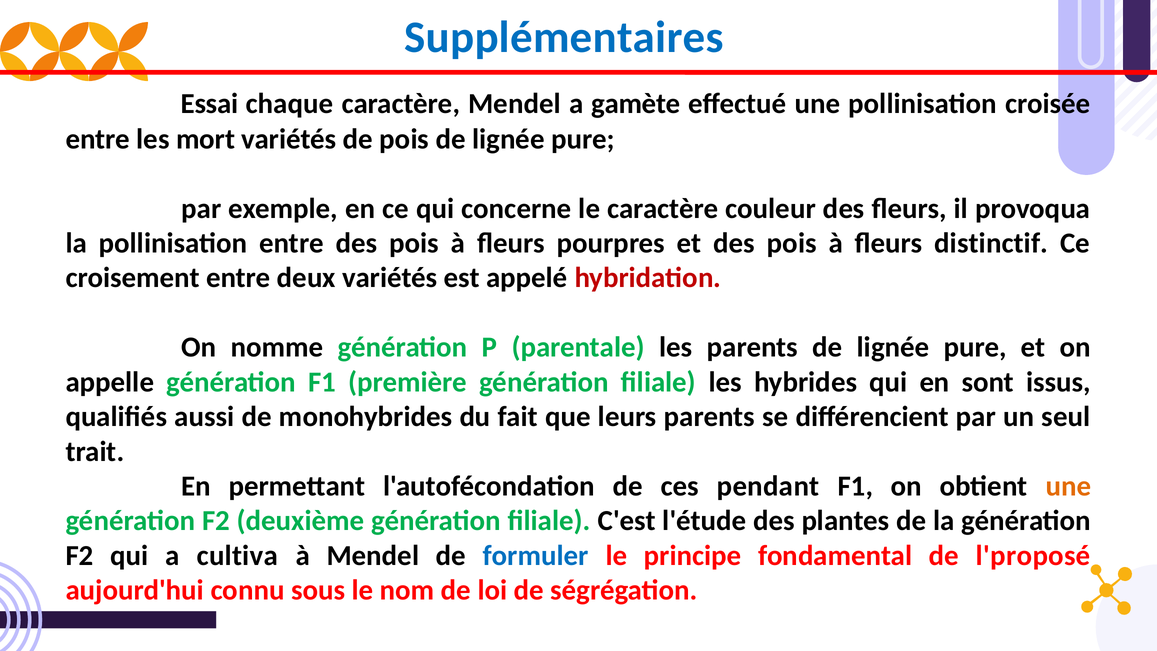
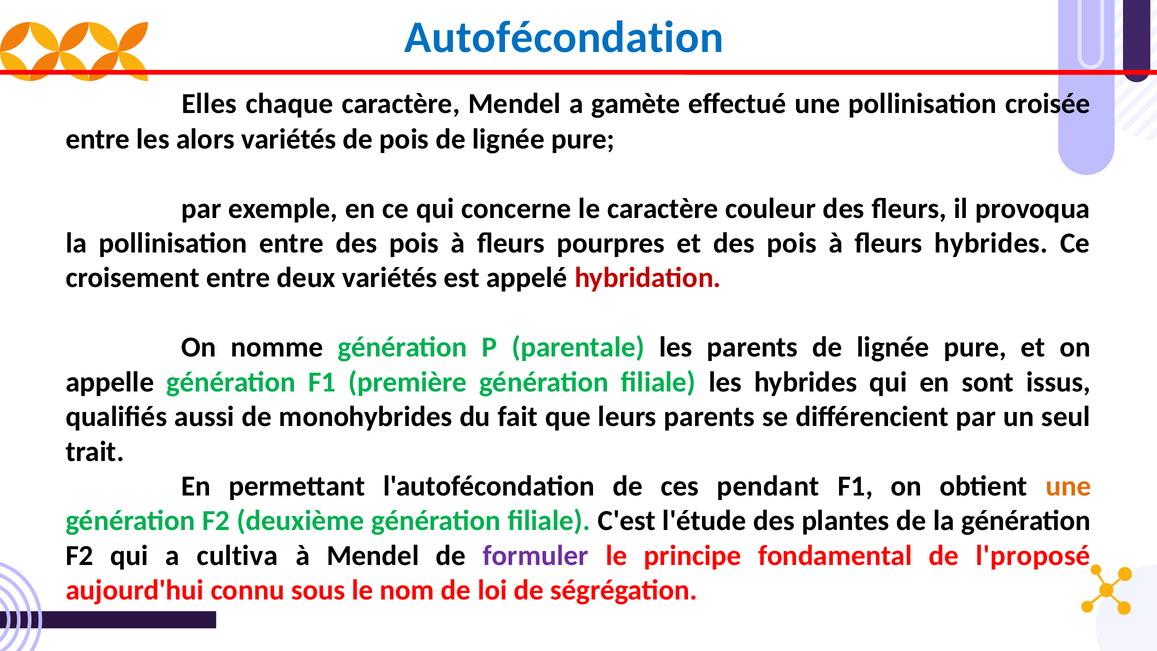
Supplémentaires: Supplémentaires -> Autofécondation (564, 37)
Essai: Essai -> Elles (209, 104)
mort: mort -> alors (205, 139)
fleurs distinctif: distinctif -> hybrides (991, 243)
formuler colour: blue -> purple (536, 556)
